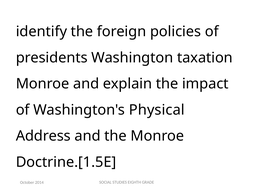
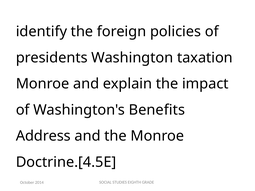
Physical: Physical -> Benefits (157, 110)
Doctrine.[1.5E: Doctrine.[1.5E -> Doctrine.[4.5E (66, 162)
